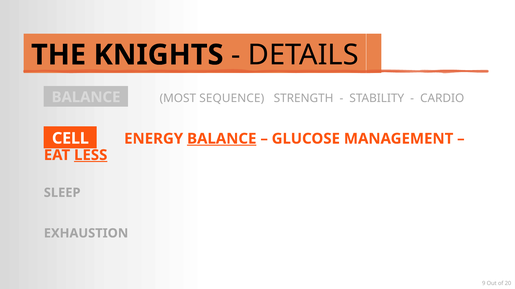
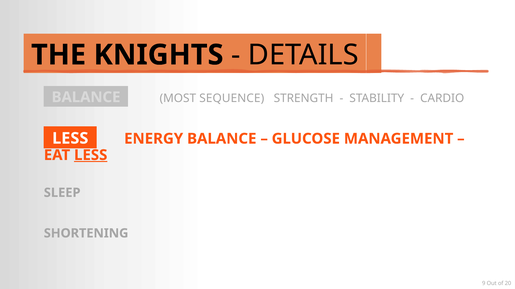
CELL: CELL -> LESS (70, 139)
BALANCE underline: present -> none (222, 139)
EXHAUSTION: EXHAUSTION -> SHORTENING (86, 234)
